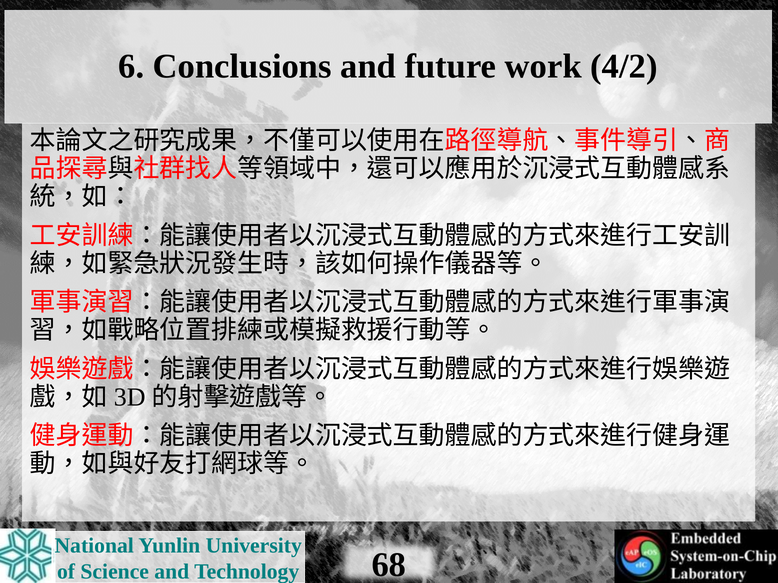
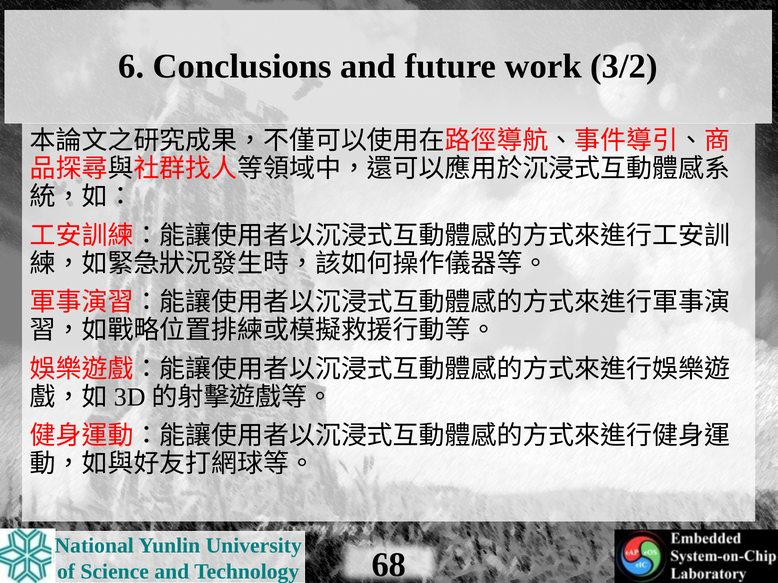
4/2: 4/2 -> 3/2 (624, 67)
